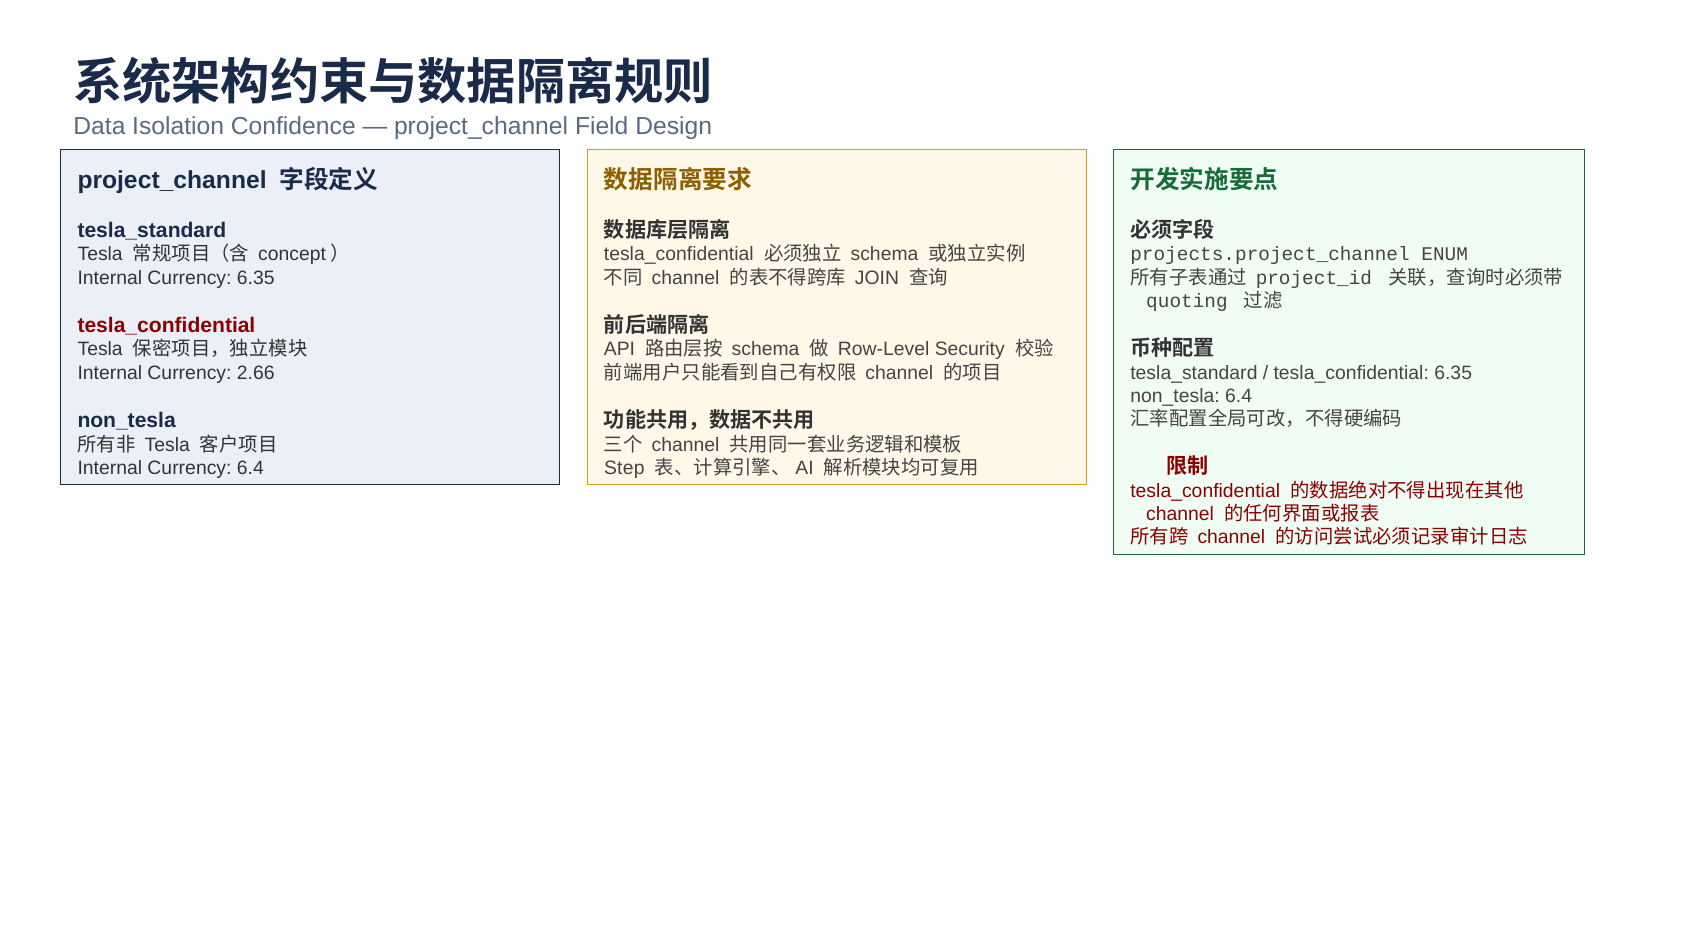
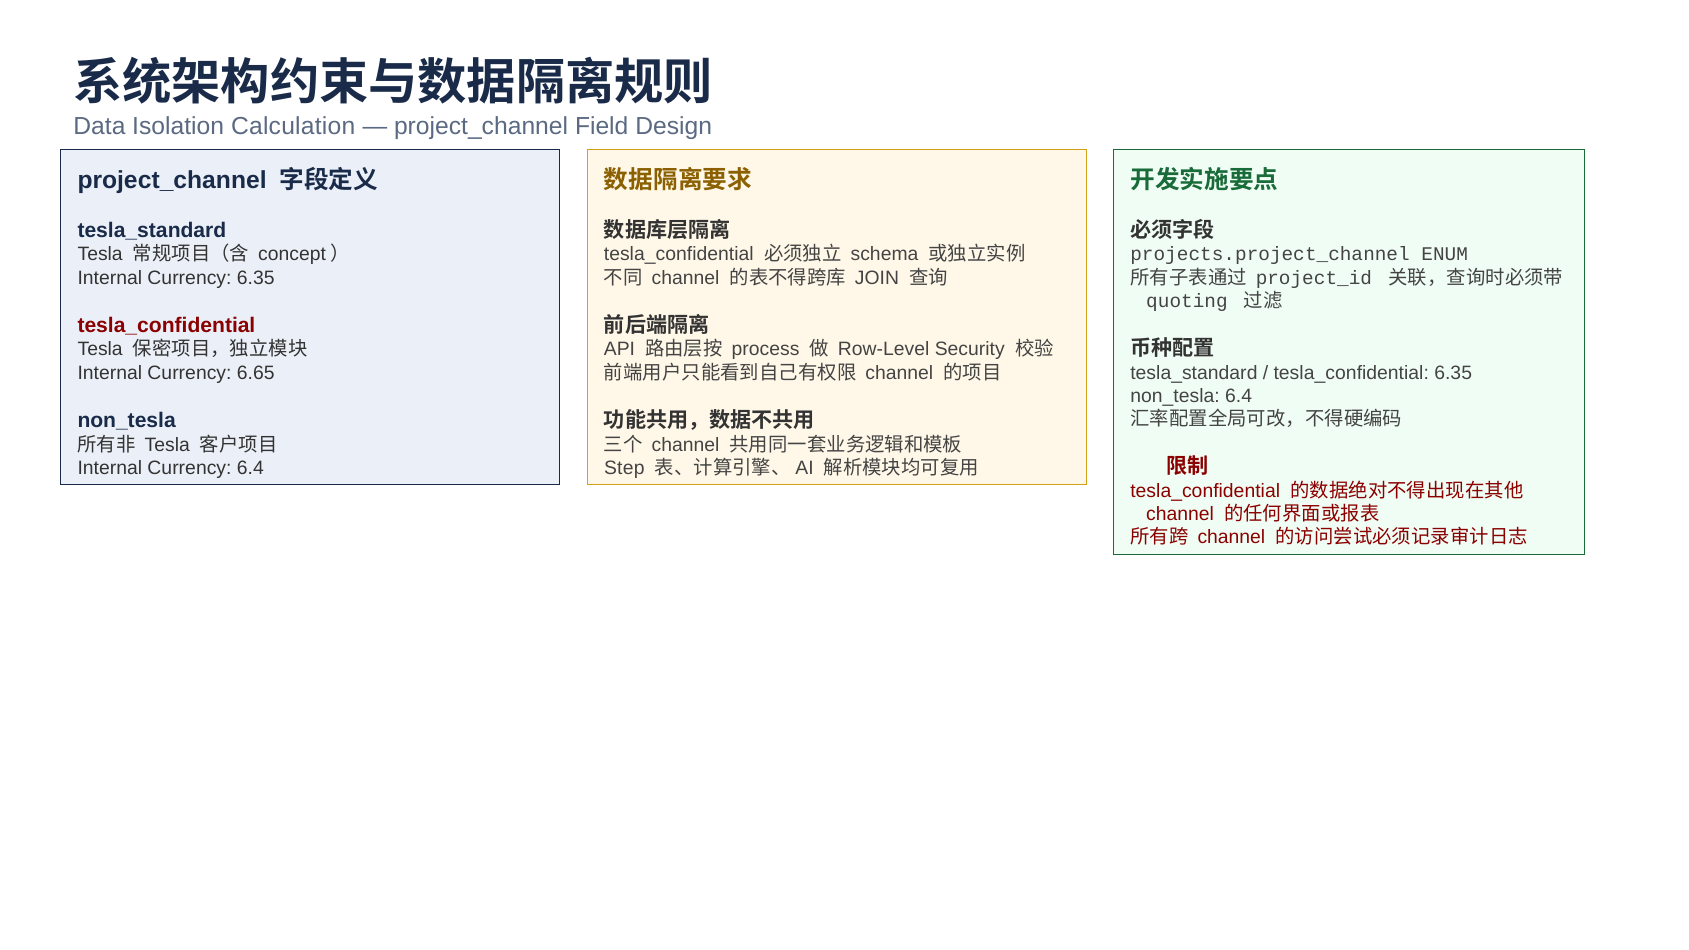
Confidence: Confidence -> Calculation (293, 126)
schema: schema -> process (766, 350)
2.66: 2.66 -> 6.65 (256, 373)
